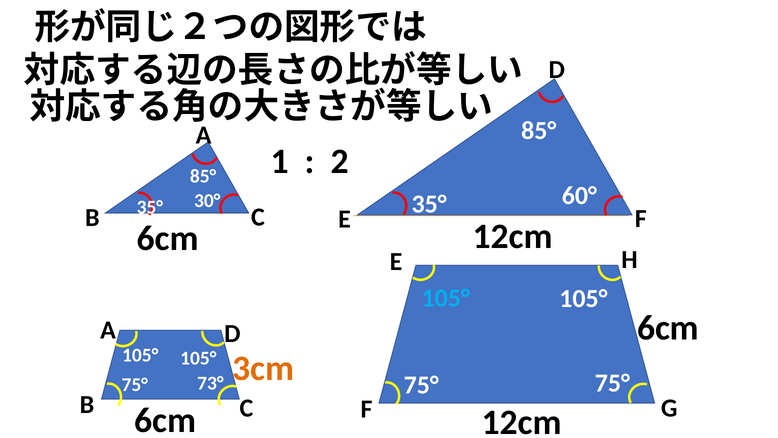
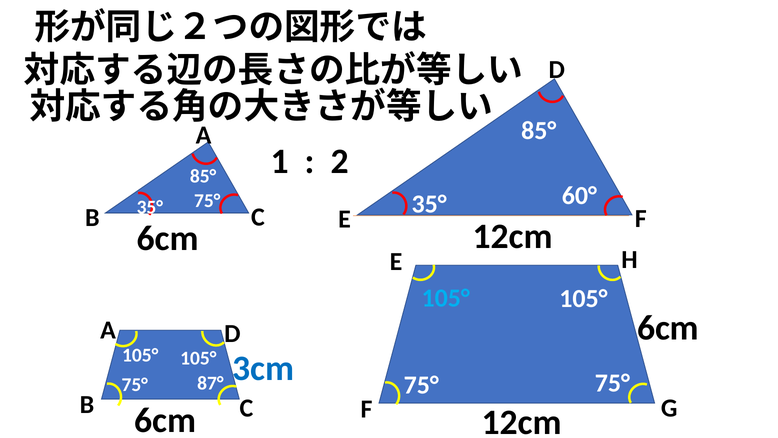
30°: 30° -> 75° (207, 201)
3cm colour: orange -> blue (263, 368)
73°: 73° -> 87° (210, 383)
